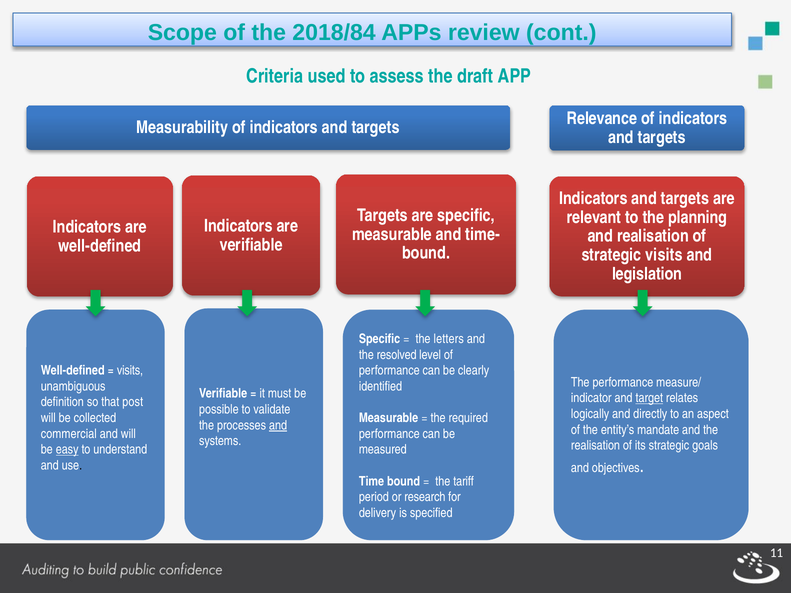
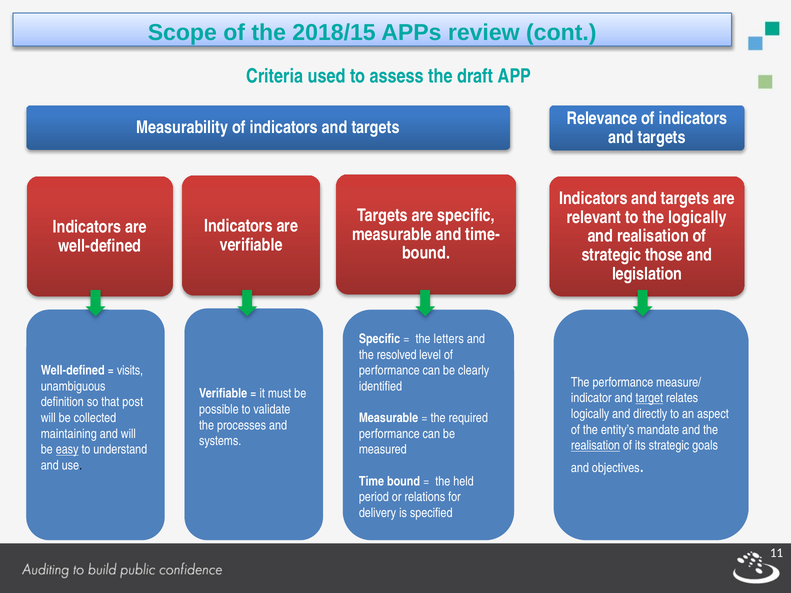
2018/84: 2018/84 -> 2018/15 (334, 32)
the planning: planning -> logically (698, 217)
strategic visits: visits -> those (664, 255)
and underline: present -> none (278, 425)
commercial: commercial -> maintaining (69, 434)
realisation underline: none -> present (595, 446)
tariff: tariff -> held (464, 481)
research: research -> relations (425, 497)
